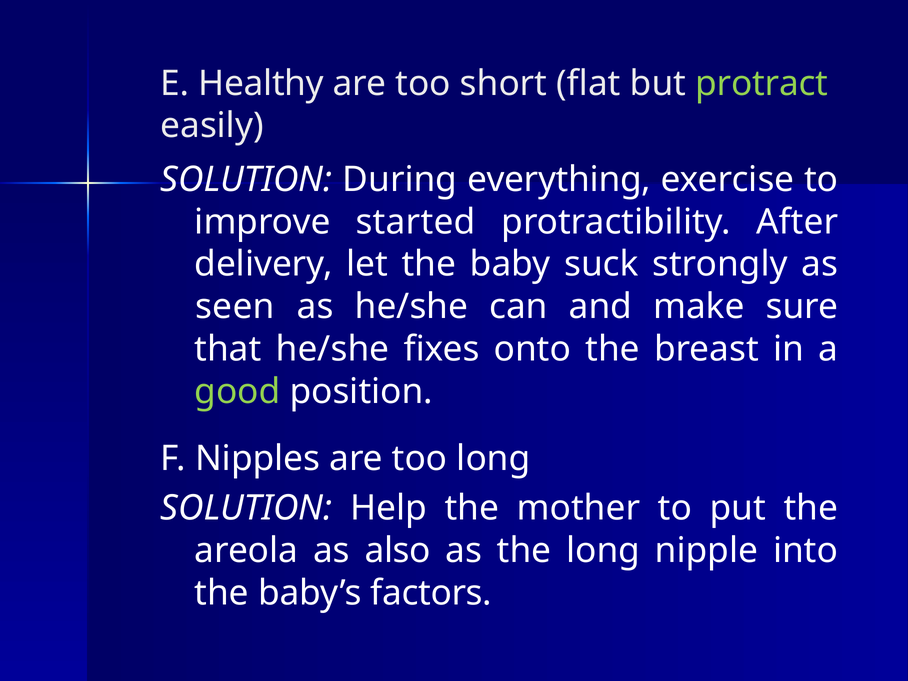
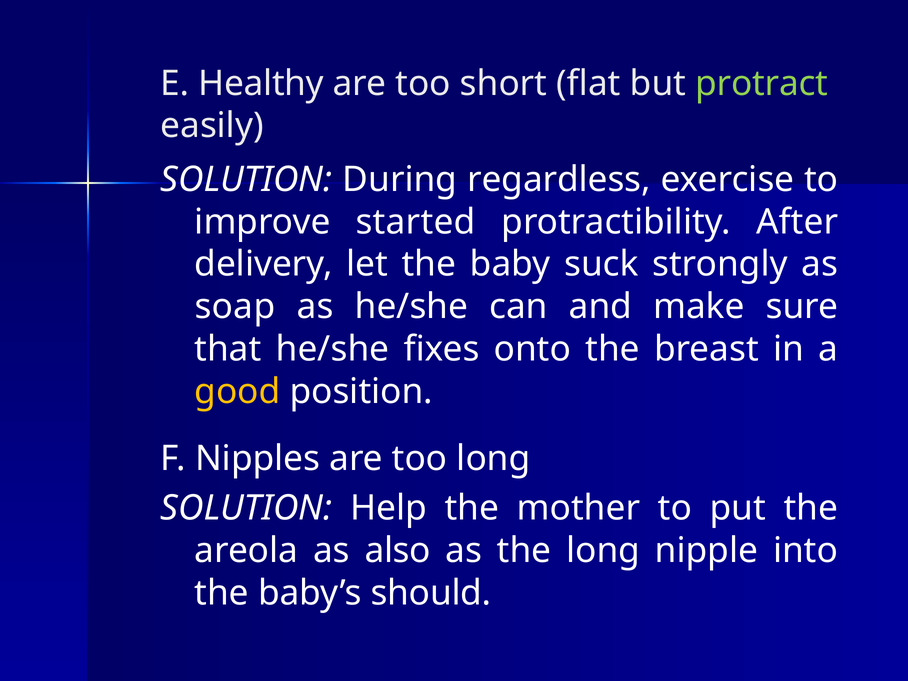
everything: everything -> regardless (559, 180)
seen: seen -> soap (235, 307)
good colour: light green -> yellow (237, 392)
factors: factors -> should (431, 593)
